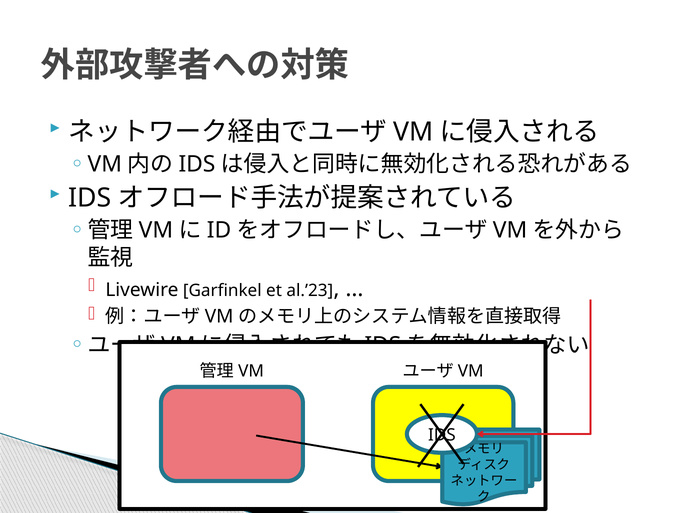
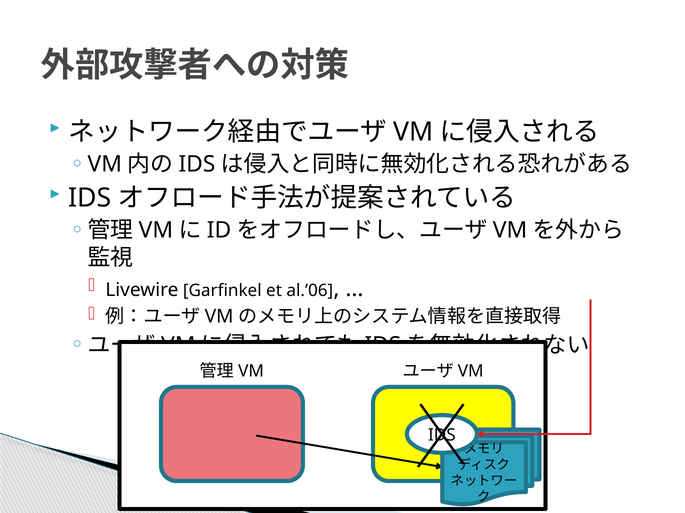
al.’23: al.’23 -> al.’06 (310, 291)
